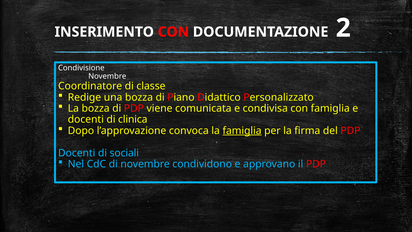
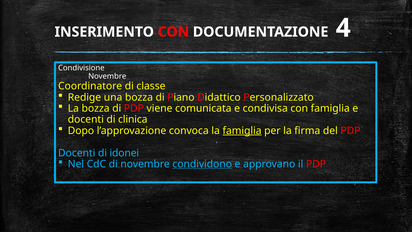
2: 2 -> 4 (343, 28)
sociali: sociali -> idonei (124, 153)
condividono underline: none -> present (202, 164)
